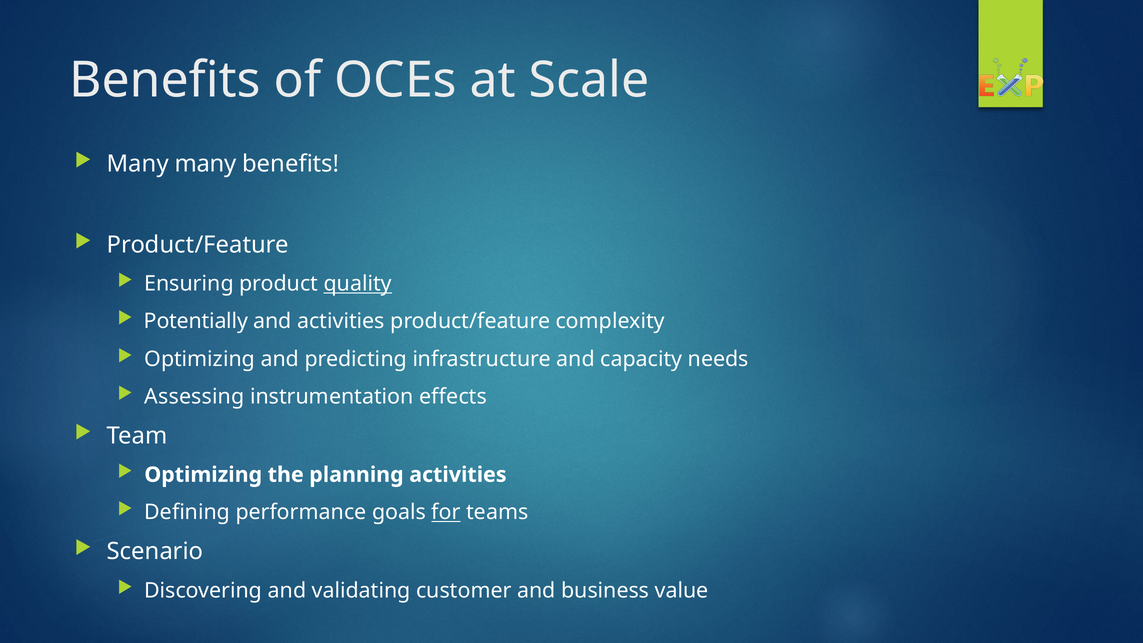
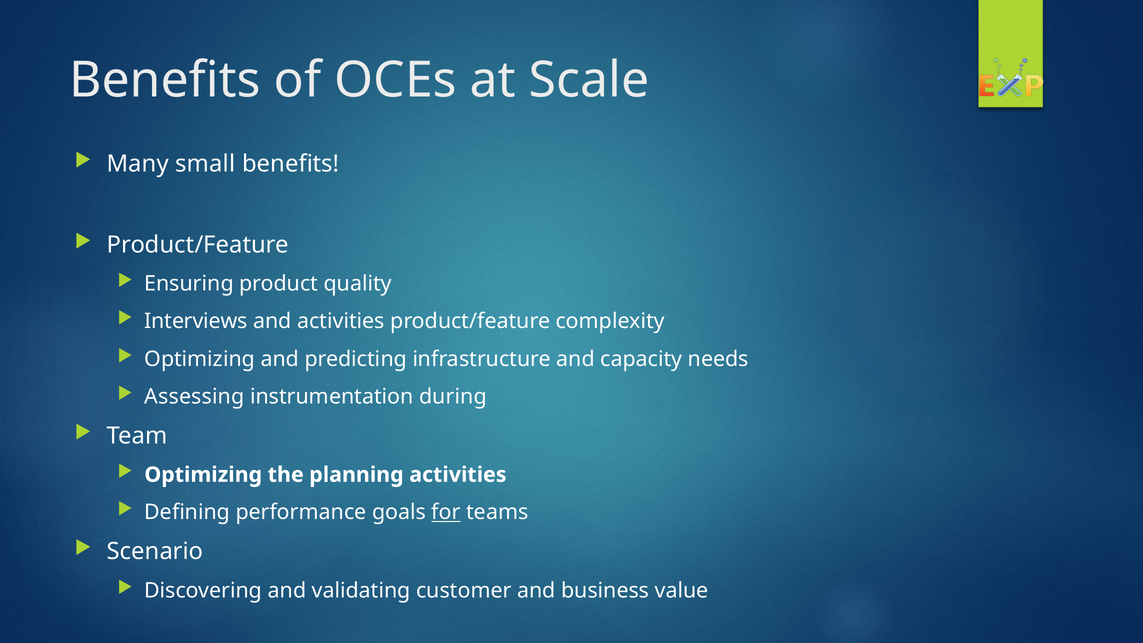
Many many: many -> small (205, 164)
quality underline: present -> none (358, 284)
Potentially: Potentially -> Interviews (196, 321)
effects: effects -> during (453, 397)
